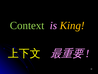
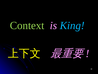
King colour: yellow -> light blue (72, 25)
